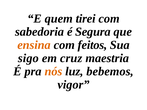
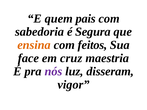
tirei: tirei -> pais (86, 19)
sigo: sigo -> face (28, 58)
nós colour: orange -> purple (53, 71)
bebemos: bebemos -> disseram (110, 71)
